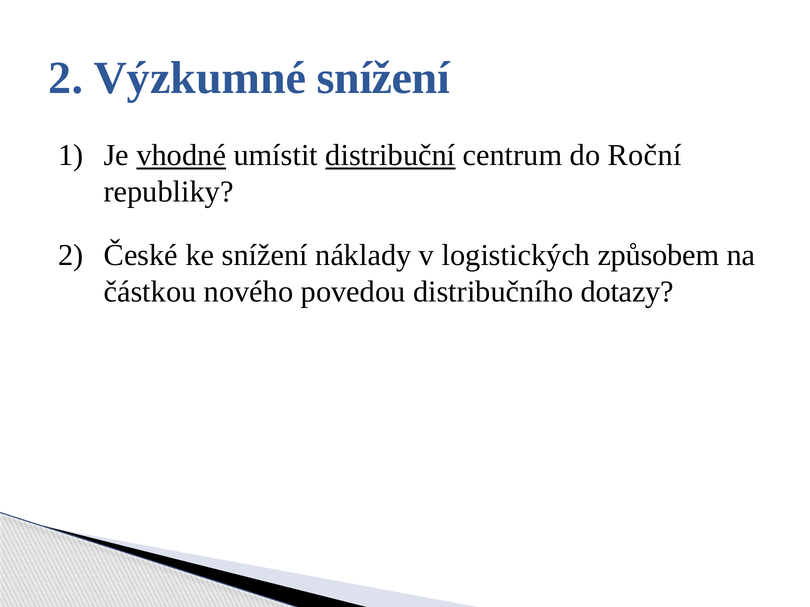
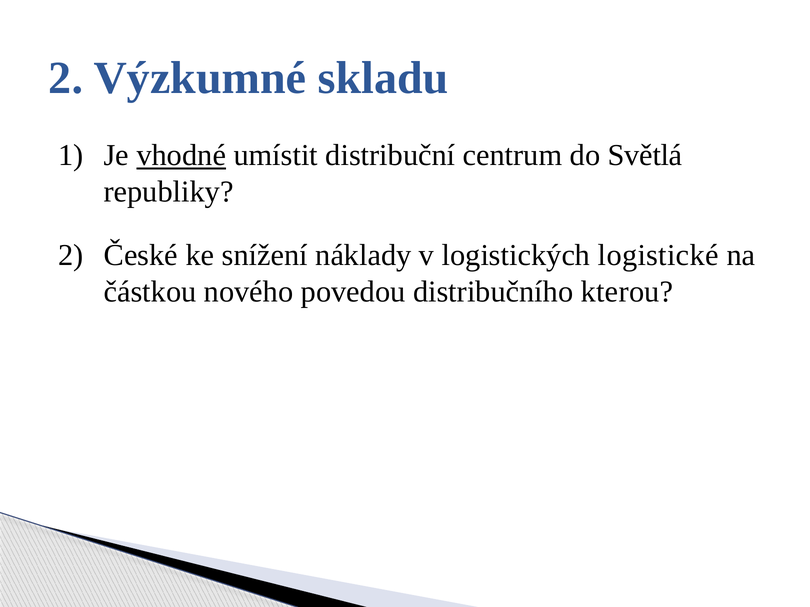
Výzkumné snížení: snížení -> skladu (383, 78)
distribuční underline: present -> none (390, 156)
Roční: Roční -> Světlá (645, 156)
způsobem: způsobem -> logistické (658, 256)
dotazy: dotazy -> kterou (627, 292)
